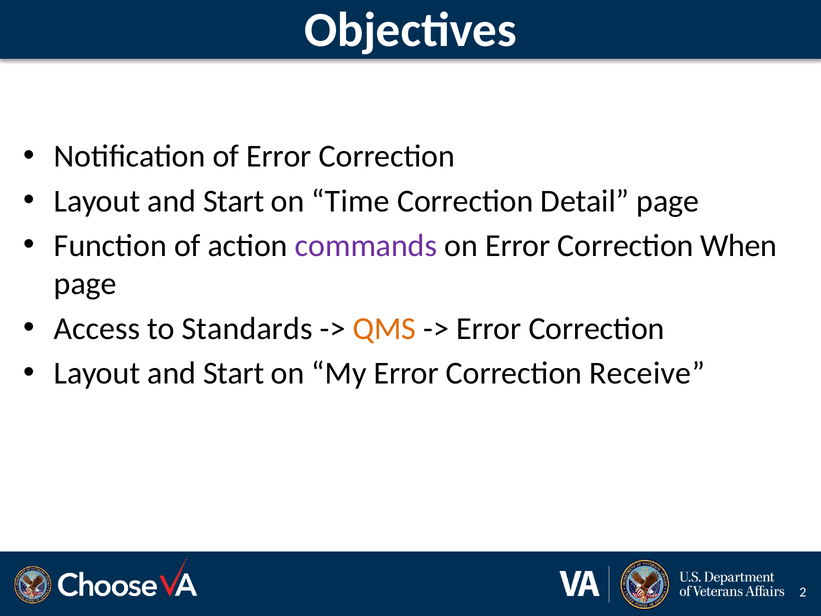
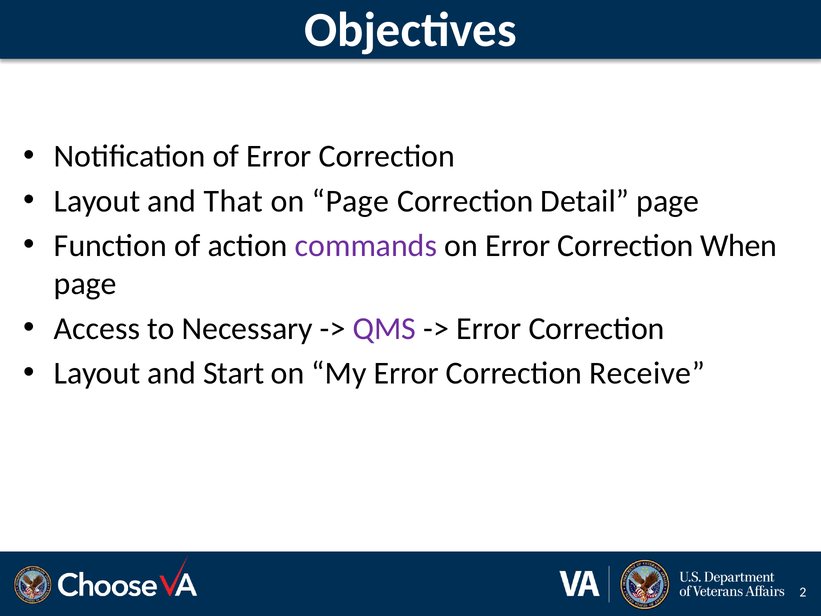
Start: Start -> That (233, 201)
on Time: Time -> Page (351, 201)
Standards: Standards -> Necessary (247, 328)
QMS colour: orange -> purple (384, 328)
